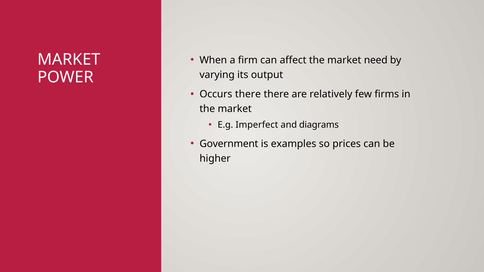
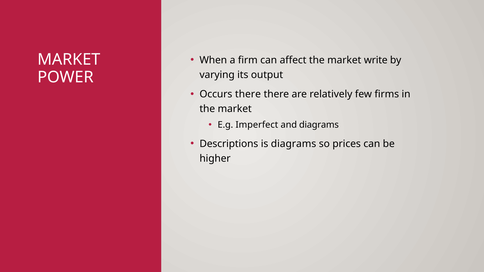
need: need -> write (376, 60)
Government: Government -> Descriptions (229, 144)
is examples: examples -> diagrams (294, 144)
